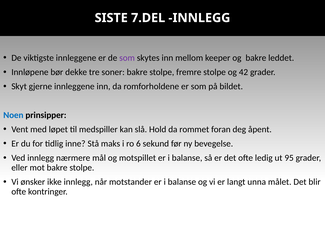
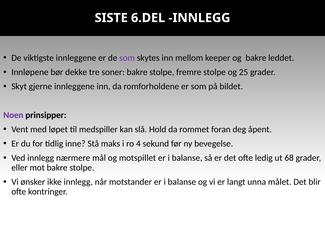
7.DEL: 7.DEL -> 6.DEL (148, 18)
42: 42 -> 25 (244, 72)
Noen colour: blue -> purple (13, 115)
6: 6 -> 4 (138, 143)
95: 95 -> 68 (289, 158)
